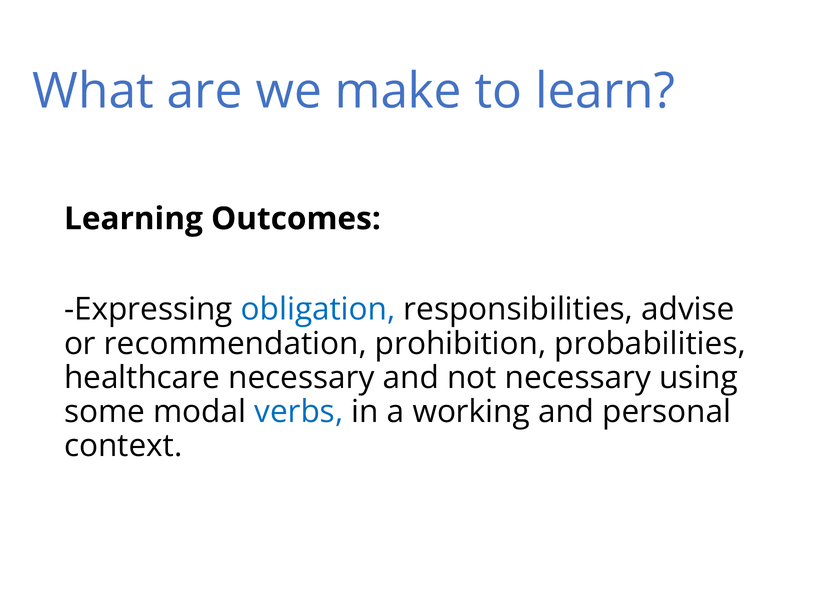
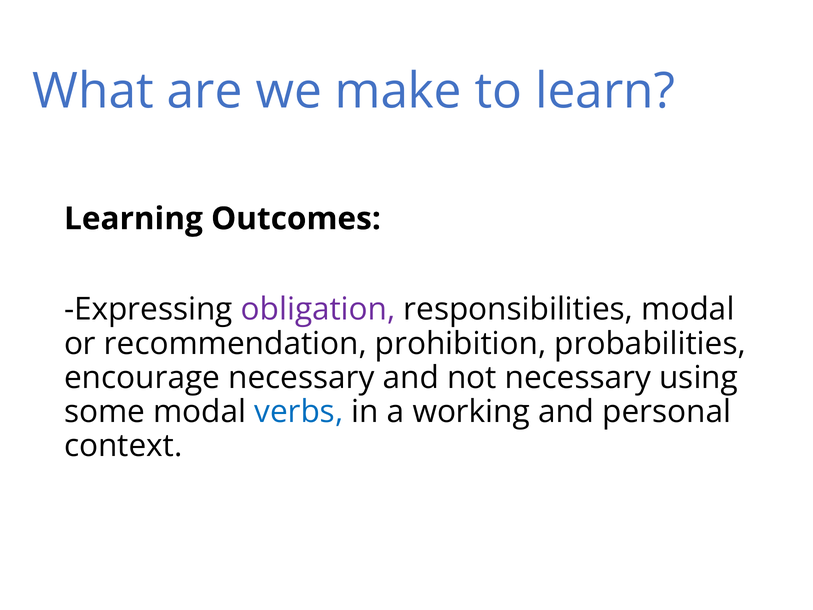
obligation colour: blue -> purple (318, 309)
responsibilities advise: advise -> modal (688, 309)
healthcare: healthcare -> encourage (142, 378)
